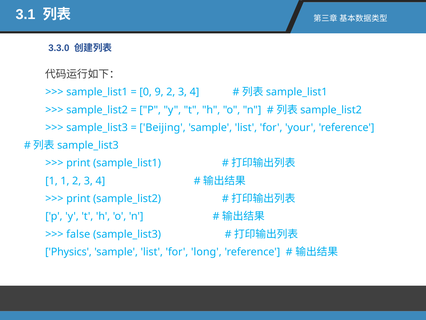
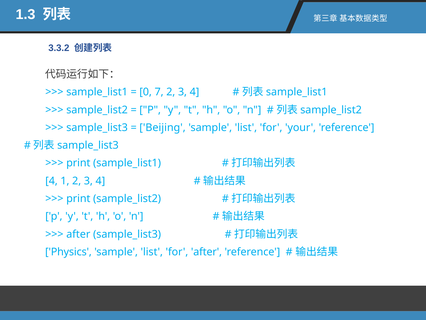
3.1: 3.1 -> 1.3 (26, 15)
3.3.0: 3.3.0 -> 3.3.2 (59, 48)
9: 9 -> 7 (159, 92)
1: 1 -> 4 (51, 181)
false: false -> after (78, 234)
for long: long -> after (206, 252)
